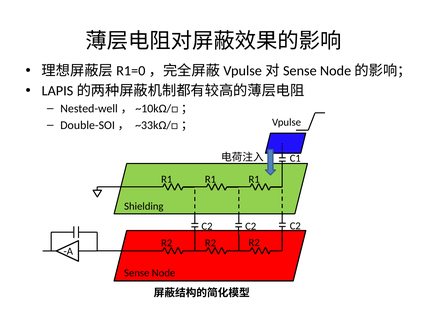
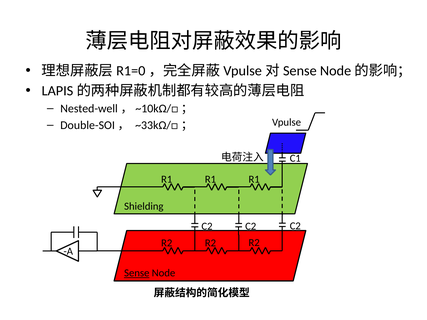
Sense underline: none -> present (137, 273)
